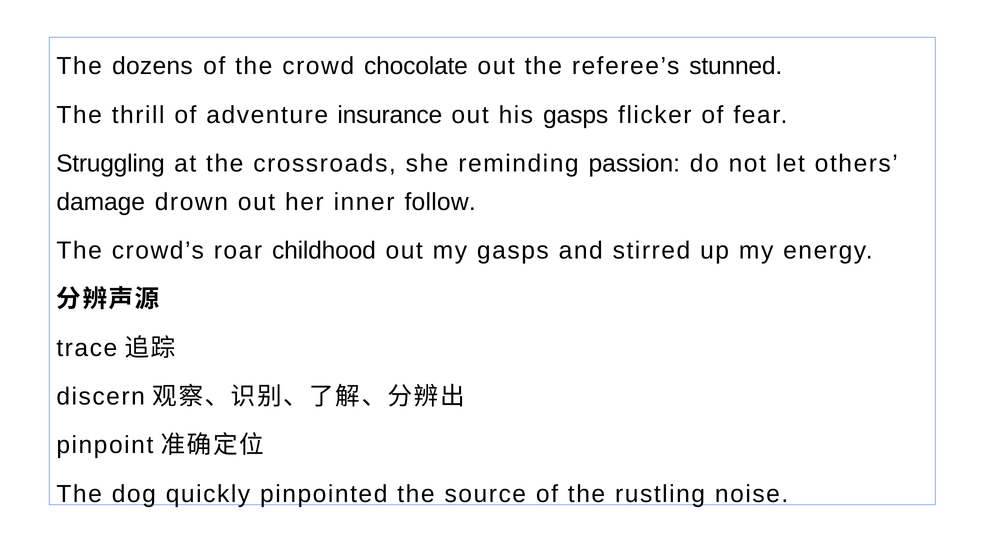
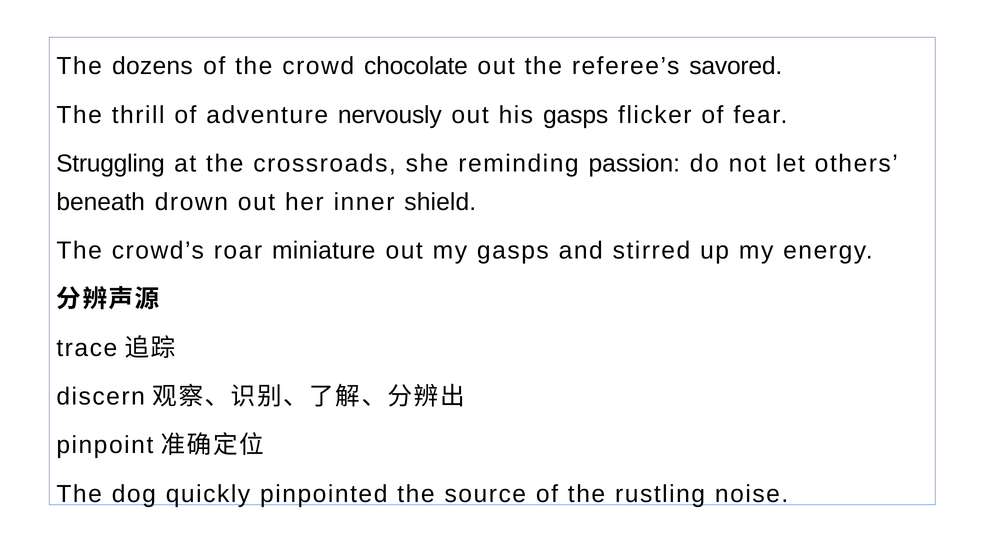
stunned: stunned -> savored (736, 66)
insurance: insurance -> nervously (390, 115)
damage: damage -> beneath (101, 202)
follow: follow -> shield (440, 202)
childhood: childhood -> miniature (324, 251)
